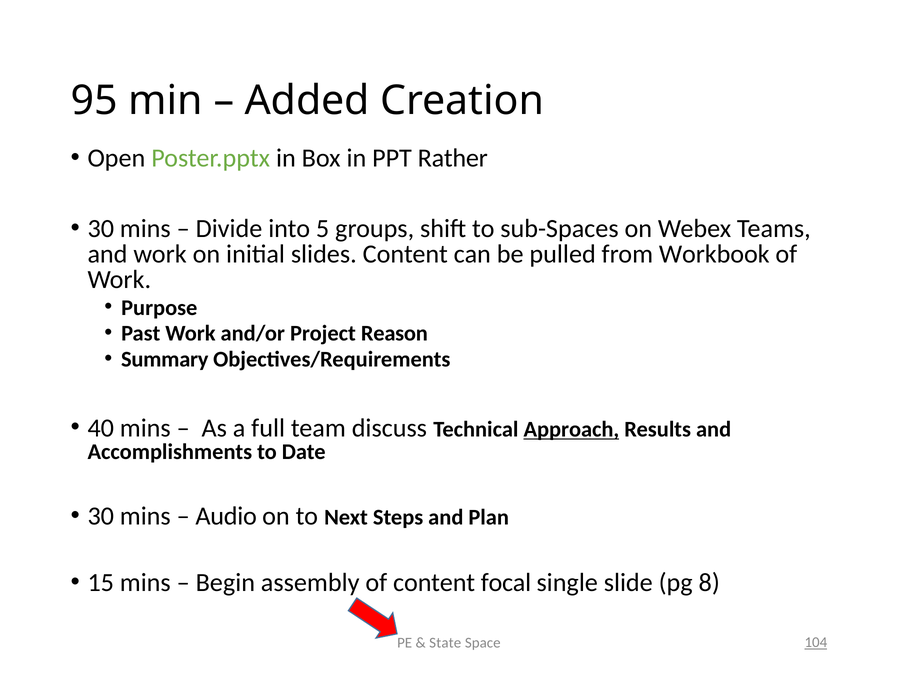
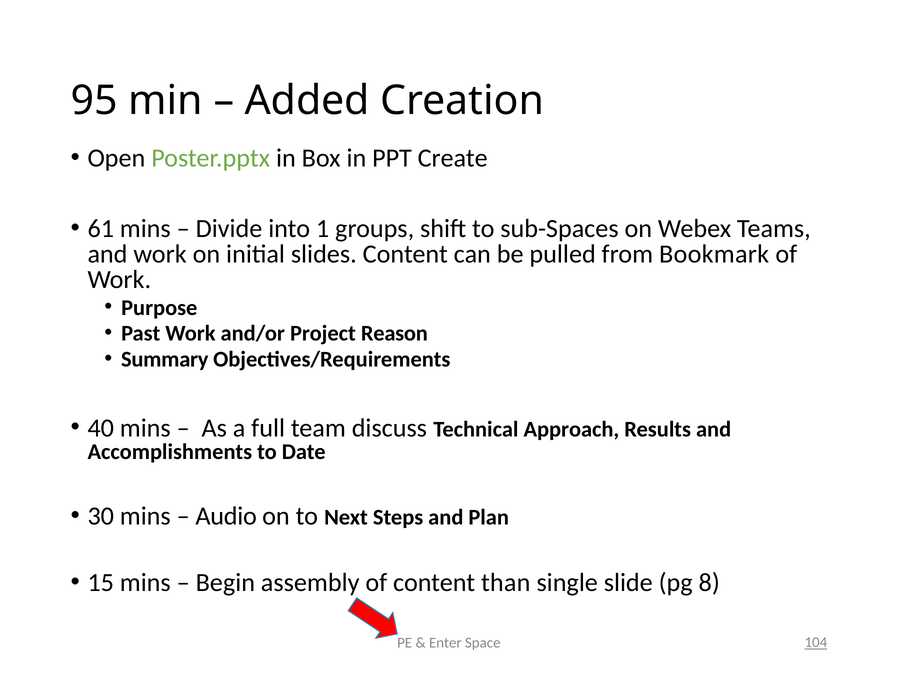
Rather: Rather -> Create (453, 158)
30: 30 -> 61 (101, 229)
5: 5 -> 1 (323, 229)
Workbook: Workbook -> Bookmark (714, 254)
Approach underline: present -> none (571, 430)
focal: focal -> than (506, 583)
State: State -> Enter (445, 643)
